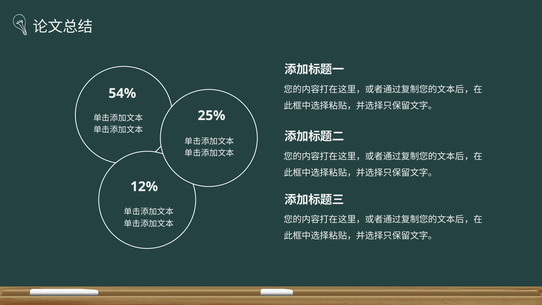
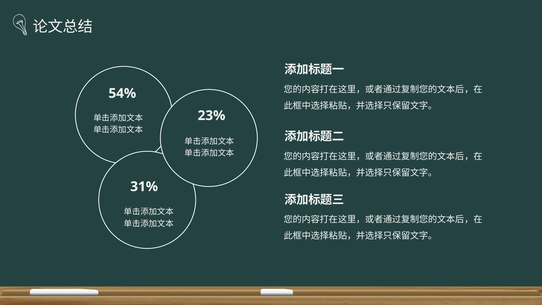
25%: 25% -> 23% (211, 116)
12%: 12% -> 31% (144, 187)
